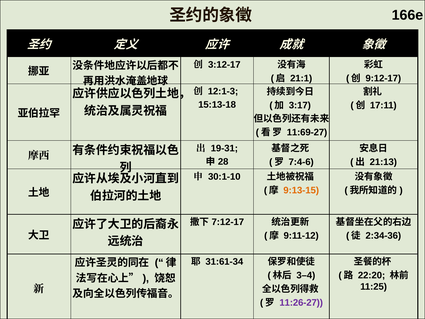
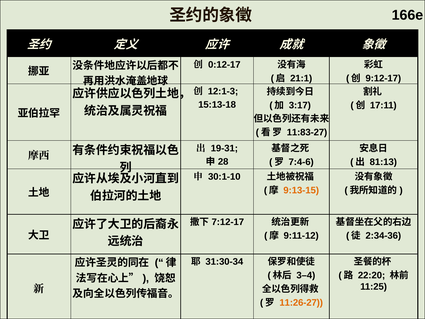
3:12-17: 3:12-17 -> 0:12-17 (224, 65)
11:69-27: 11:69-27 -> 11:83-27 (307, 132)
21:13: 21:13 -> 81:13 (383, 162)
31:61-34: 31:61-34 -> 31:30-34 (224, 262)
11:26-27 colour: purple -> orange (301, 302)
